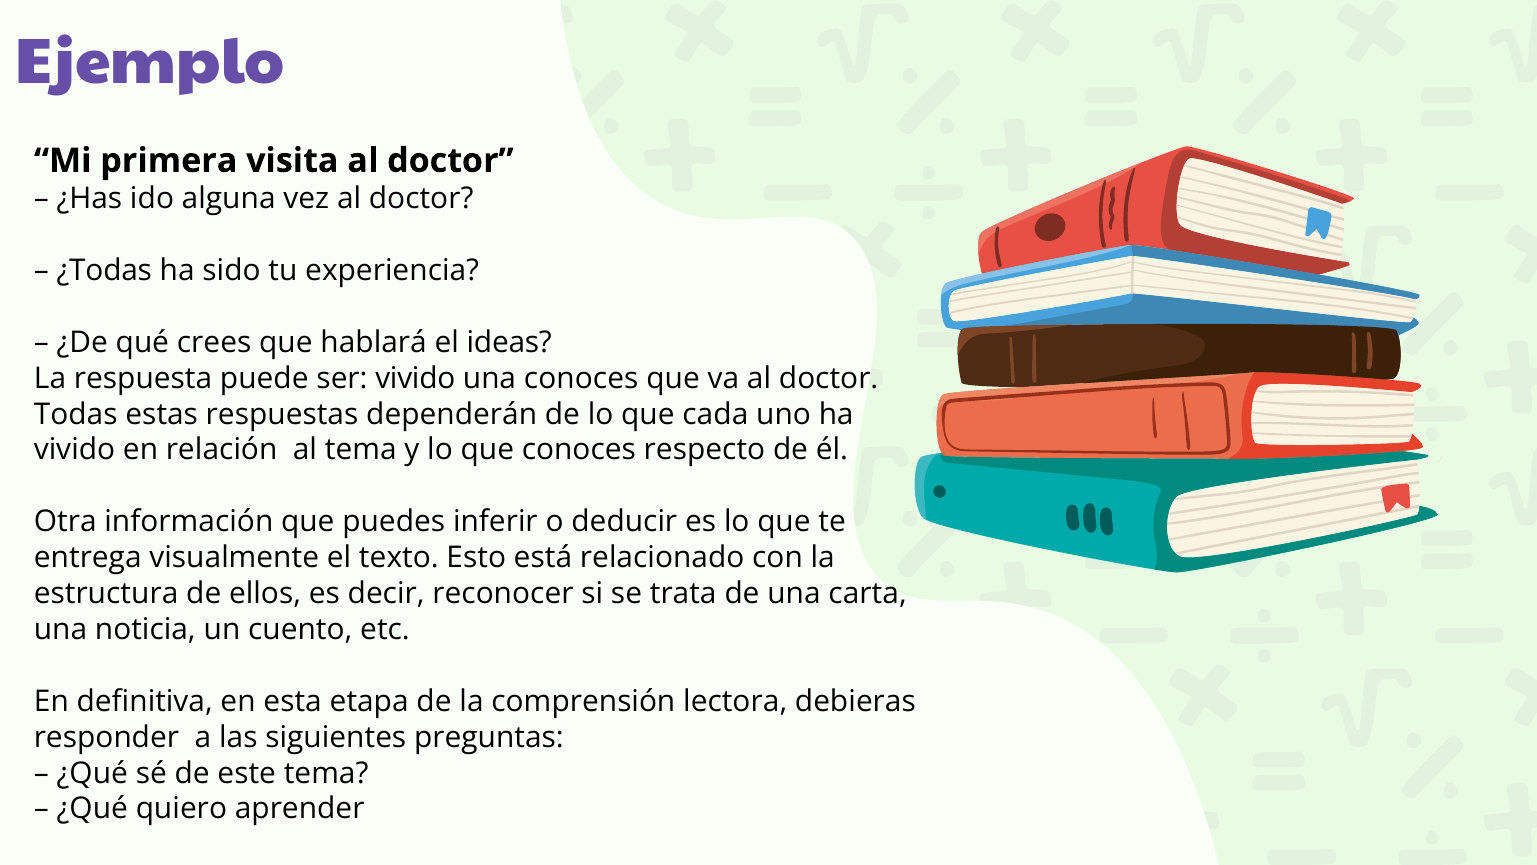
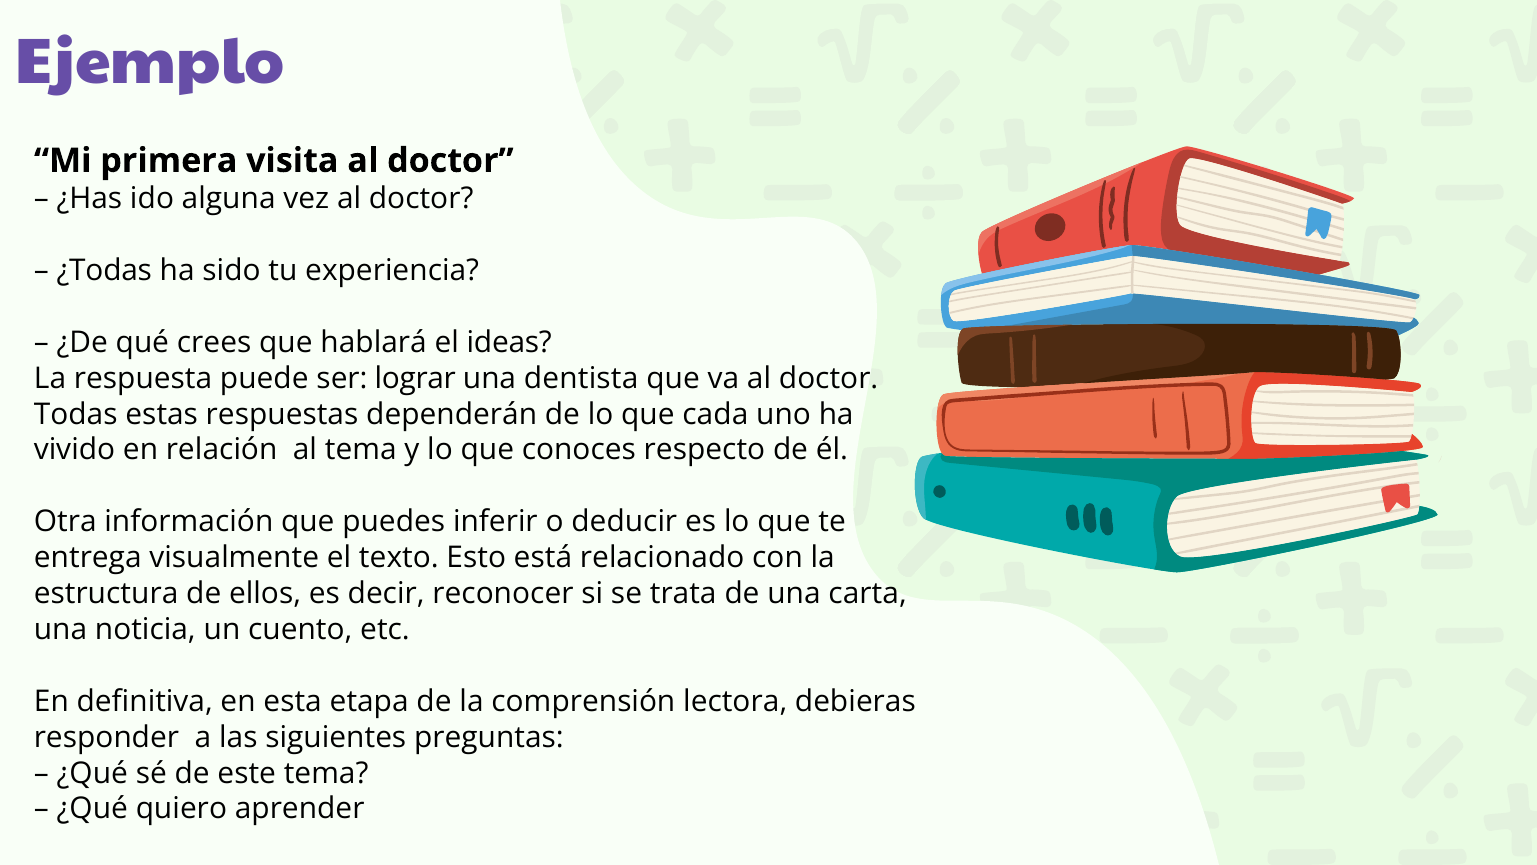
ser vivido: vivido -> lograr (415, 378)
una conoces: conoces -> dentista (581, 378)
